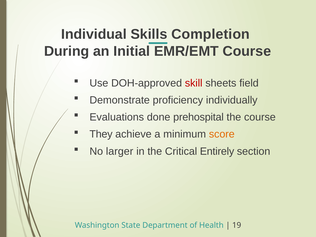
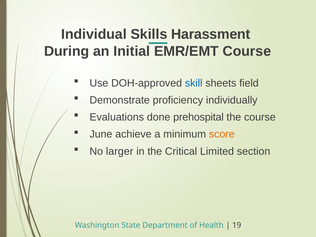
Completion: Completion -> Harassment (211, 34)
skill colour: red -> blue (194, 83)
They: They -> June (101, 134)
Entirely: Entirely -> Limited (217, 151)
